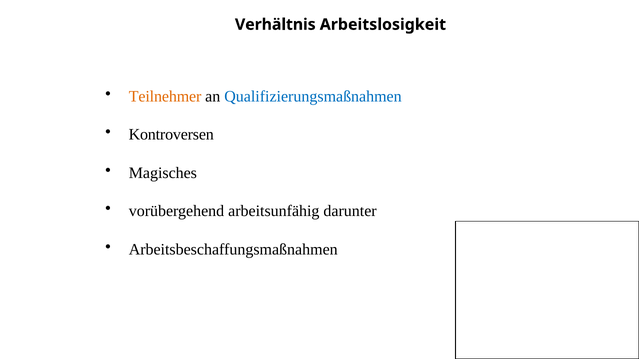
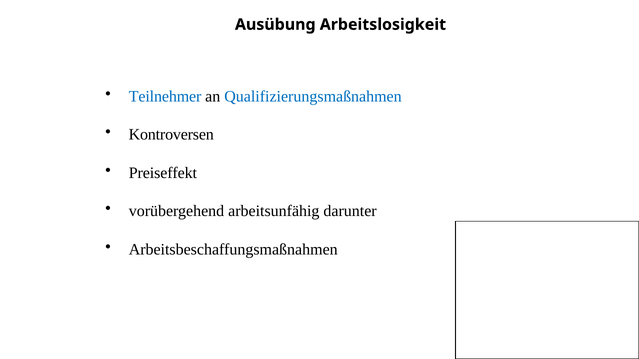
Verhältnis: Verhältnis -> Ausübung (275, 25)
Teilnehmer colour: orange -> blue (165, 96)
Magisches: Magisches -> Preiseffekt (163, 173)
